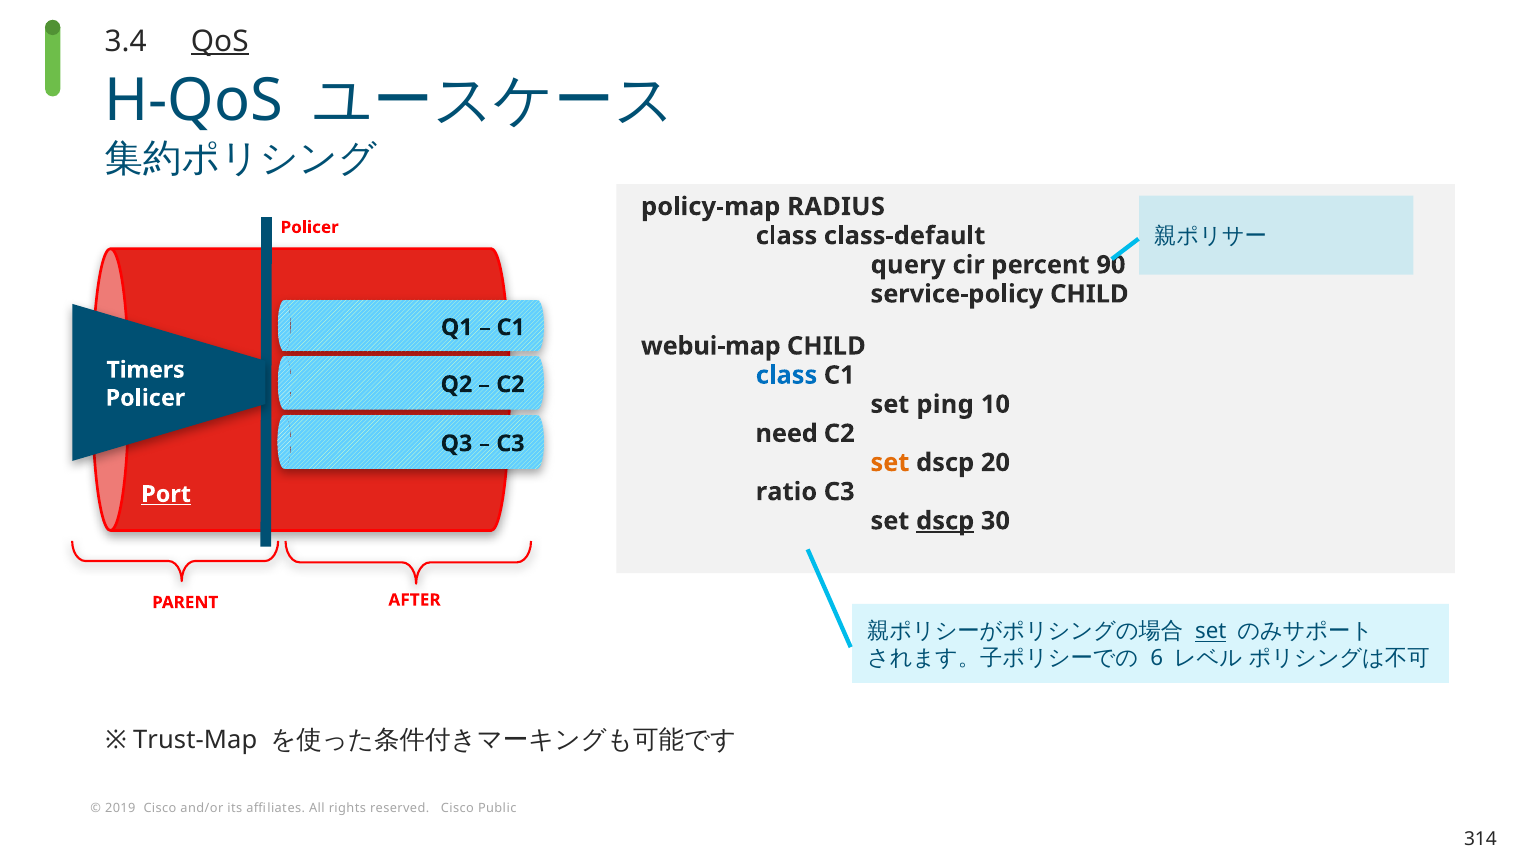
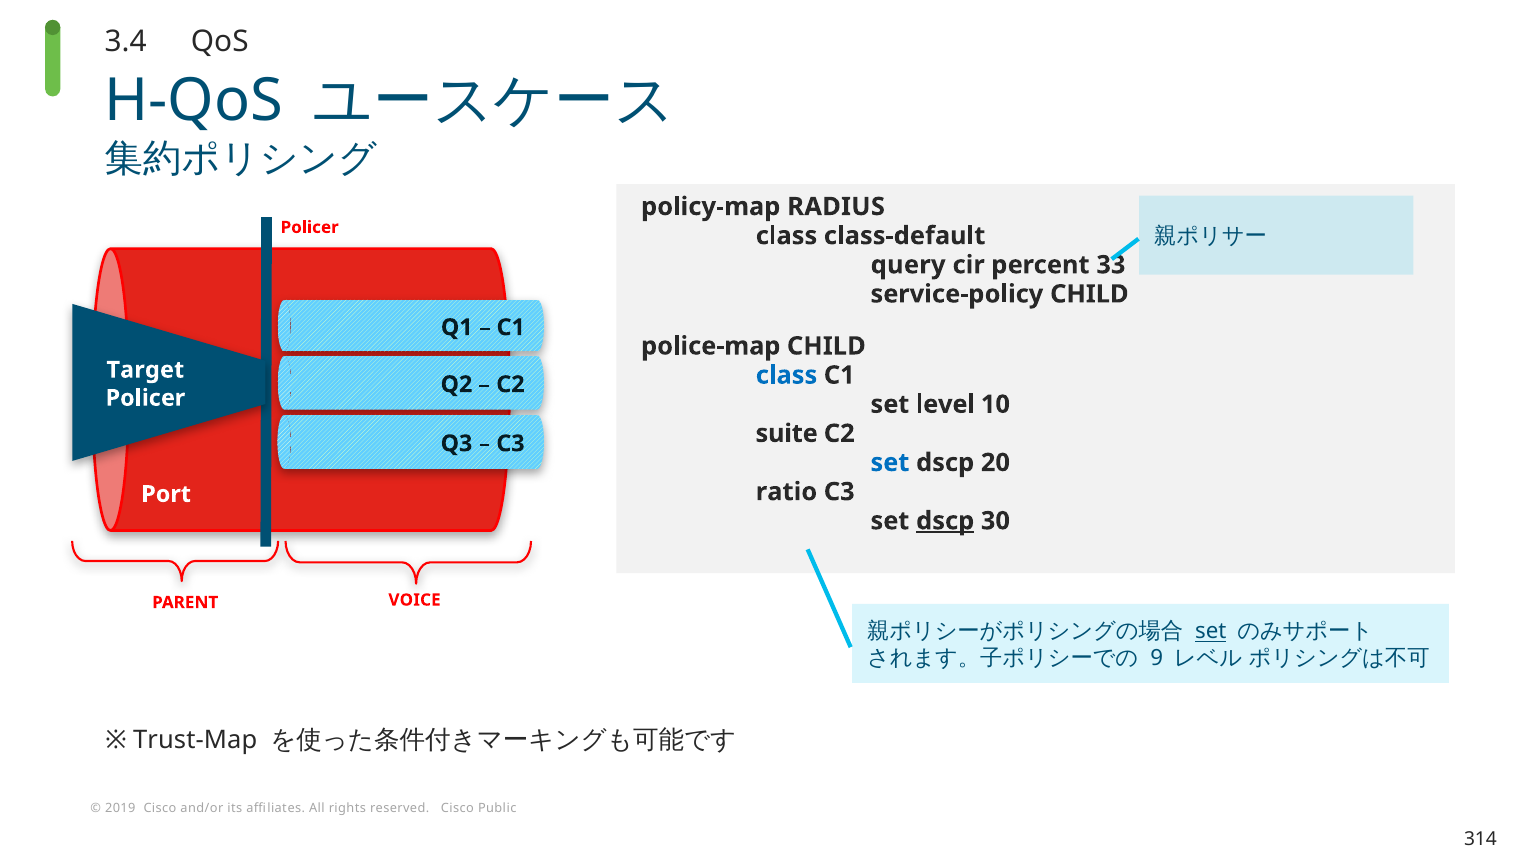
QoS underline: present -> none (220, 41)
90: 90 -> 33 (1111, 265)
webui-map: webui-map -> police-map (711, 346)
Timers: Timers -> Target (145, 370)
ping: ping -> level (945, 404)
need: need -> suite (787, 433)
set colour: orange -> blue (890, 463)
Port underline: present -> none (166, 494)
AFTER: AFTER -> VOICE (415, 600)
6: 6 -> 9 (1157, 658)
